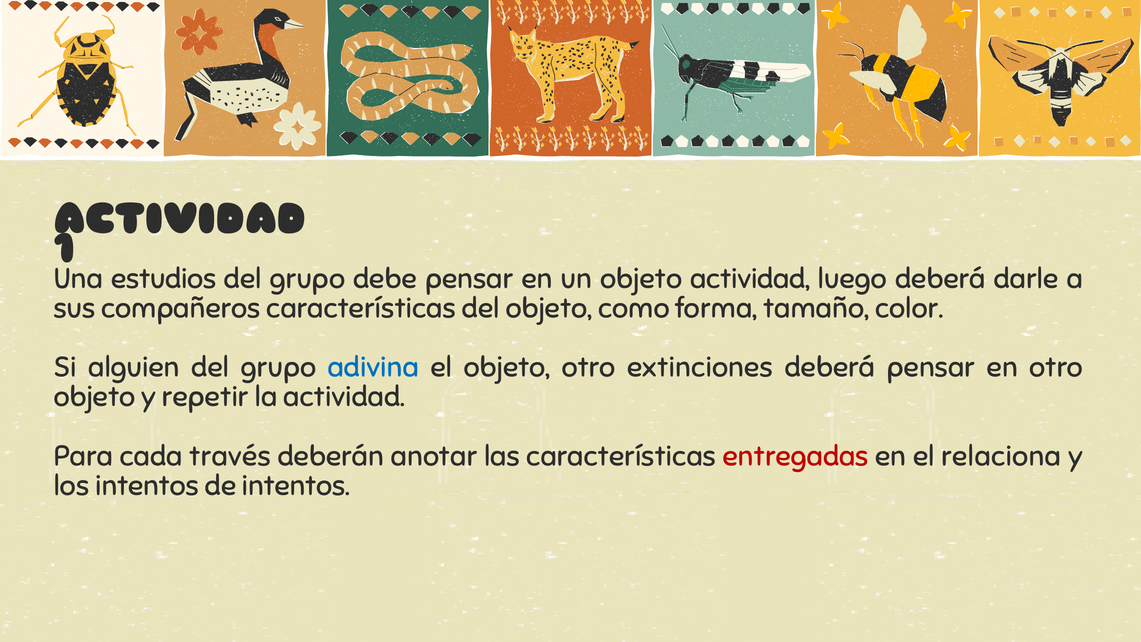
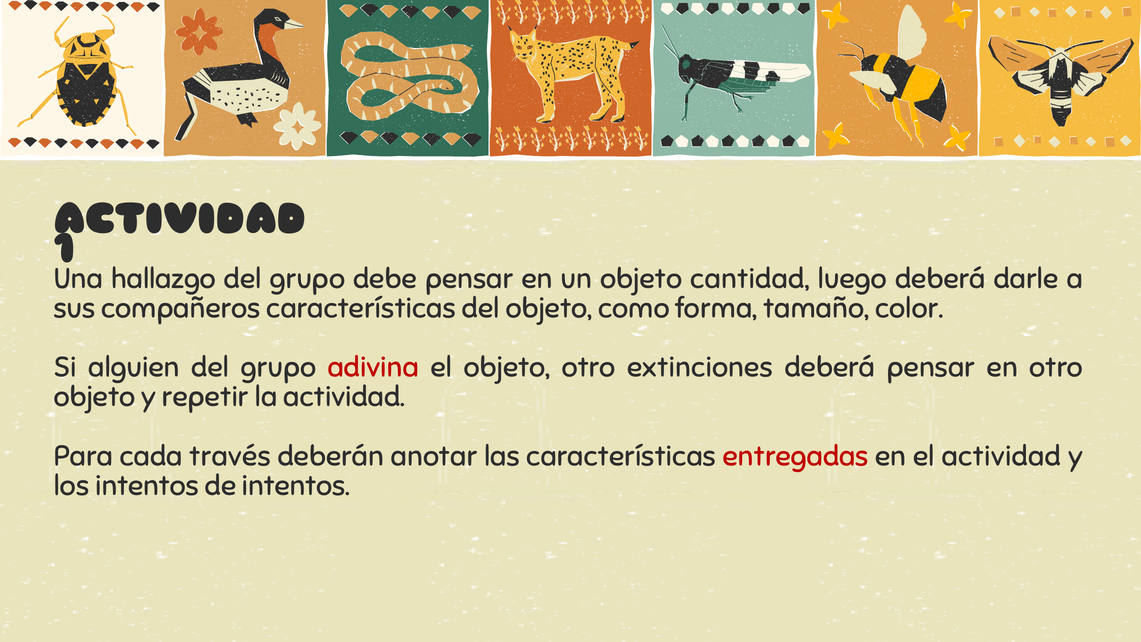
estudios: estudios -> hallazgo (164, 279)
objeto actividad: actividad -> cantidad (750, 279)
adivina colour: blue -> red (373, 367)
el relaciona: relaciona -> actividad (1001, 456)
